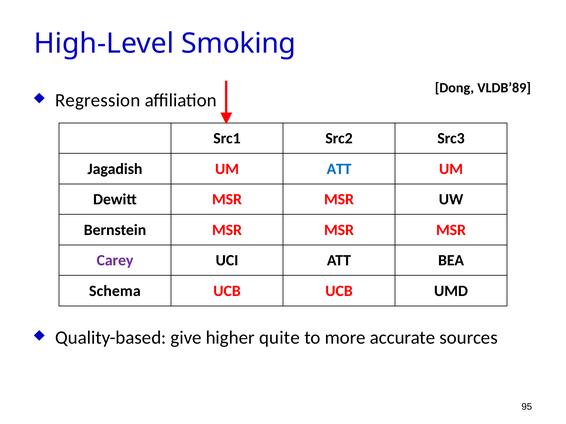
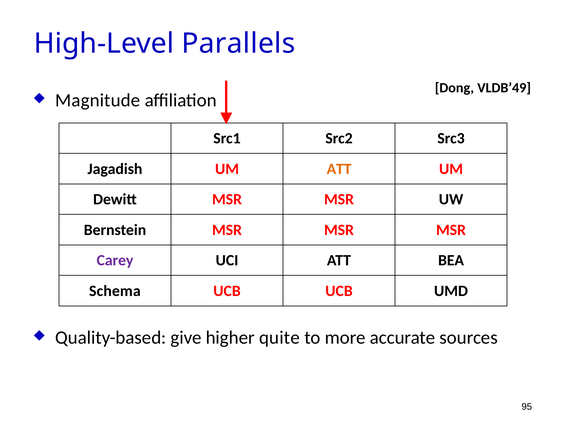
Smoking: Smoking -> Parallels (238, 44)
VLDB’89: VLDB’89 -> VLDB’49 (504, 88)
Regression: Regression -> Magnitude (98, 100)
ATT colour: blue -> orange (339, 169)
